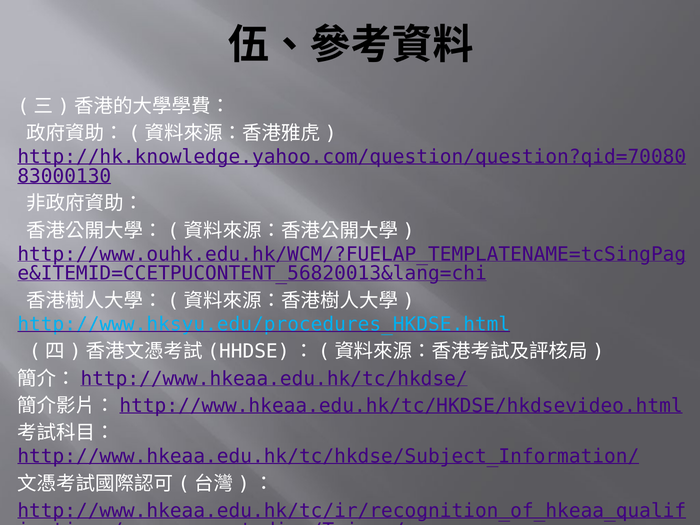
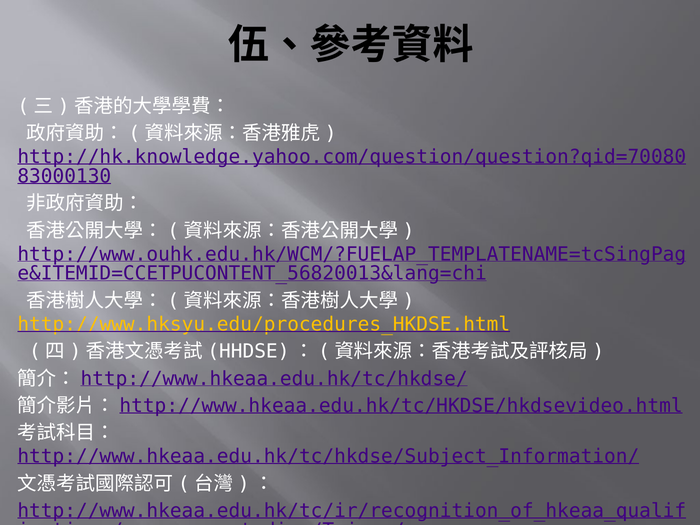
http://www.hksyu.edu/procedures_HKDSE.html colour: light blue -> yellow (264, 324)
